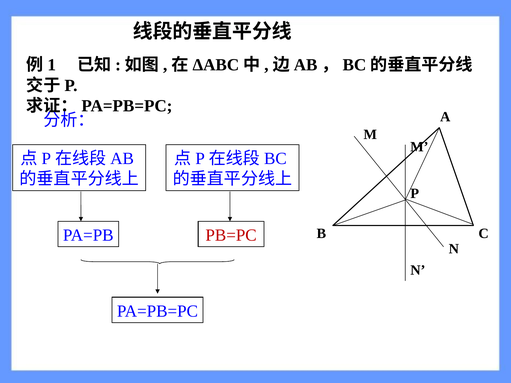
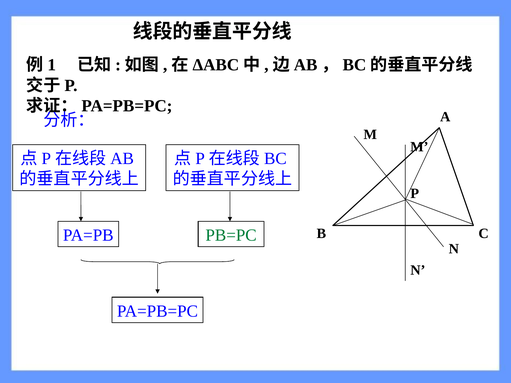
PB=PC colour: red -> green (231, 235)
